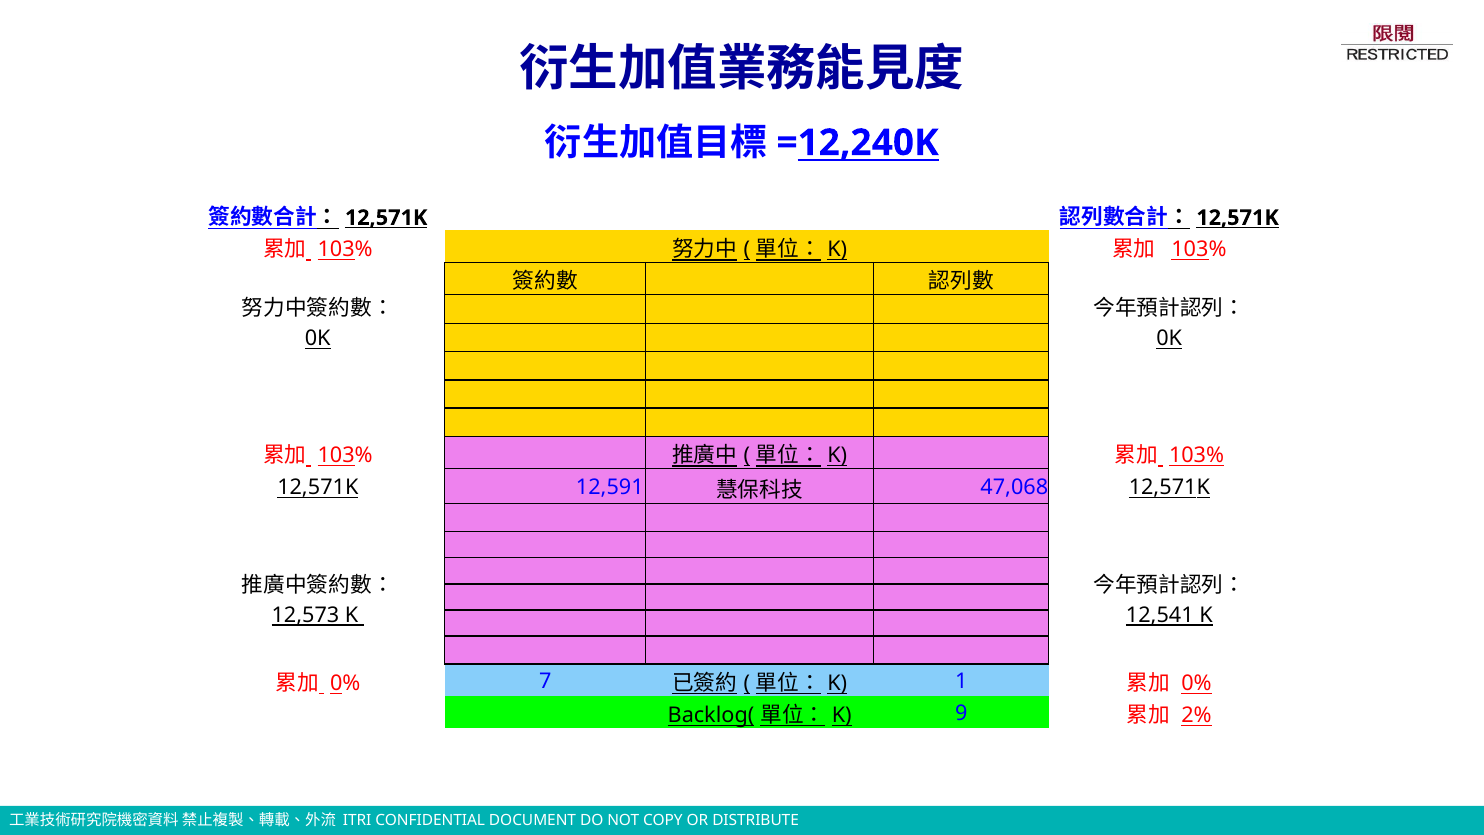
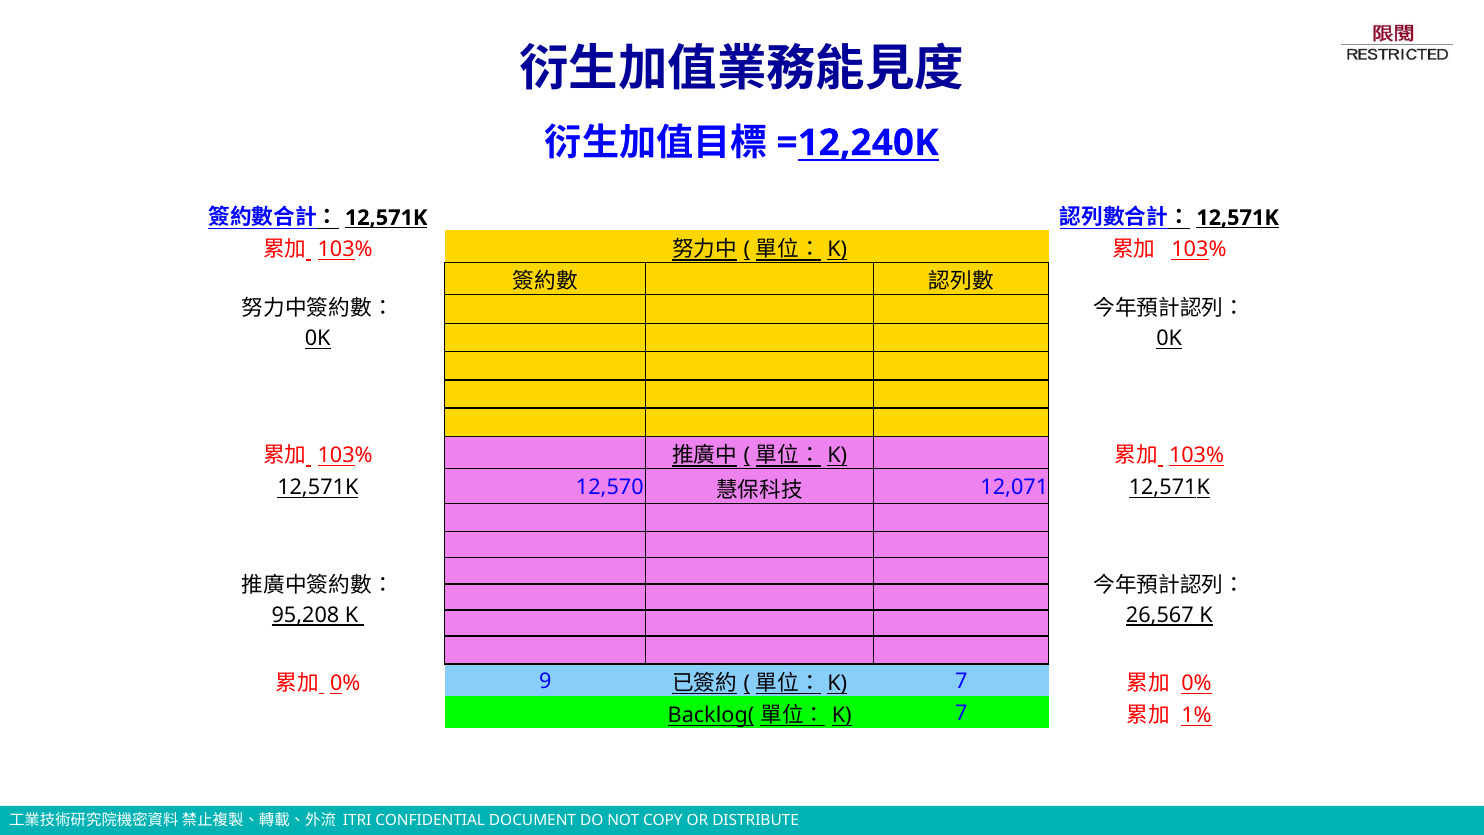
12,591: 12,591 -> 12,570 (610, 487)
47,068: 47,068 -> 12,071 (1014, 487)
12,573: 12,573 -> 95,208 (305, 615)
12,541: 12,541 -> 26,567 (1160, 615)
7: 7 -> 9 (545, 681)
1: 1 -> 7 (961, 681)
9: 9 -> 7 (961, 713)
2%: 2% -> 1% (1197, 715)
